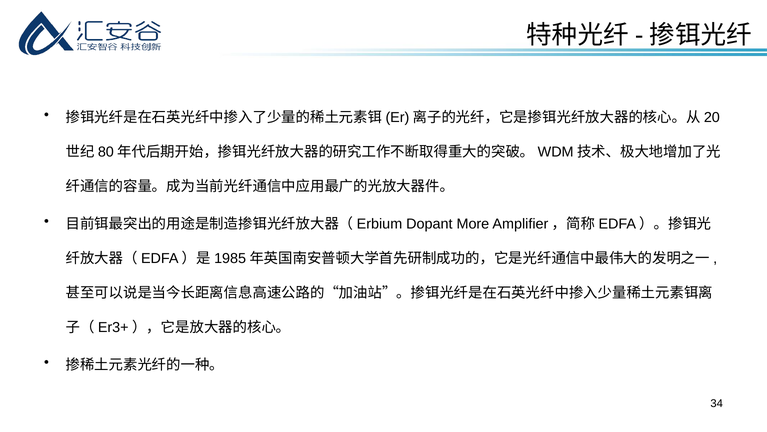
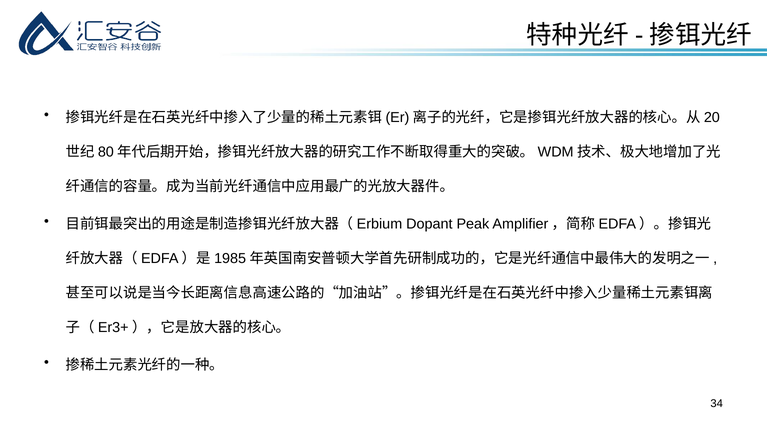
More: More -> Peak (473, 224)
